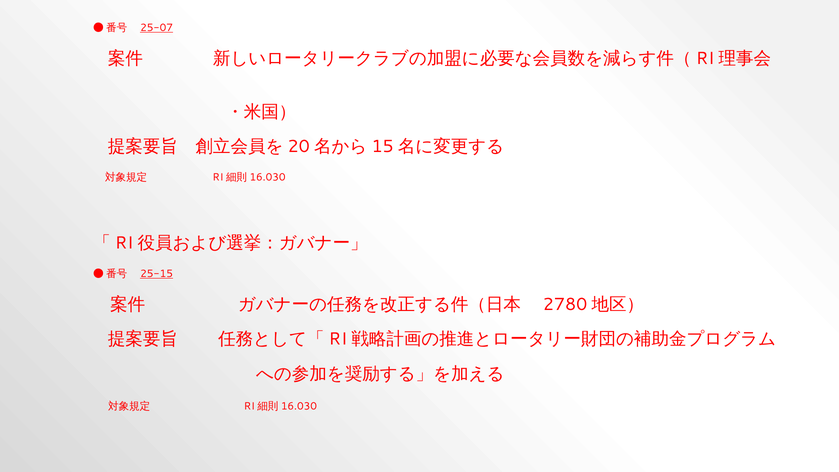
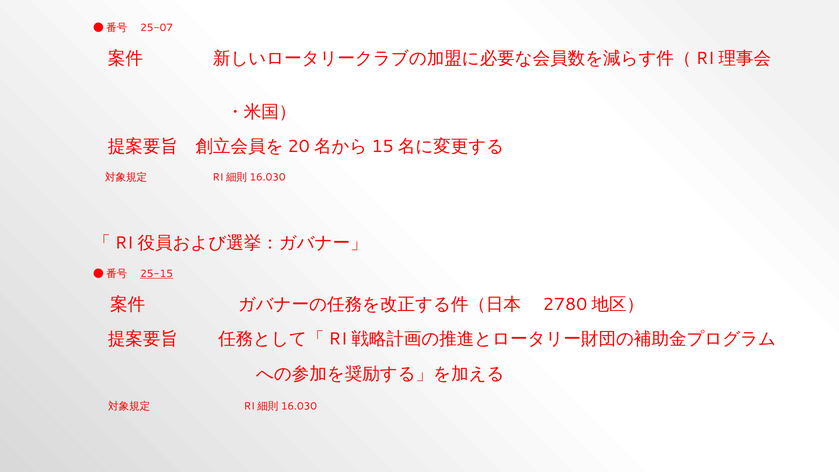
25-07 underline: present -> none (157, 28)
